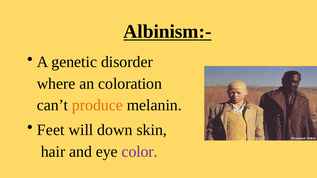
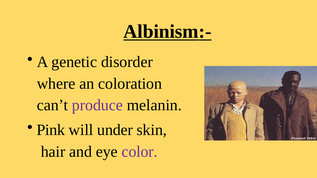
produce colour: orange -> purple (97, 105)
Feet: Feet -> Pink (51, 130)
down: down -> under (115, 130)
